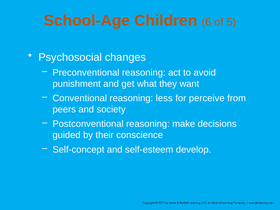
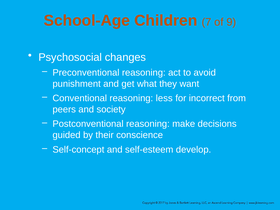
6: 6 -> 7 (207, 22)
5: 5 -> 9 (231, 22)
perceive: perceive -> incorrect (207, 98)
